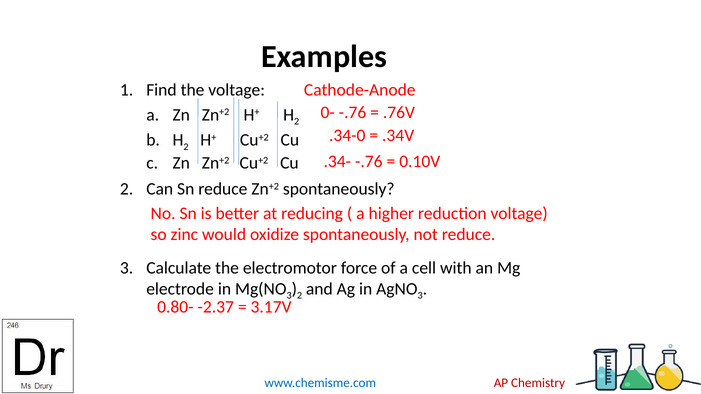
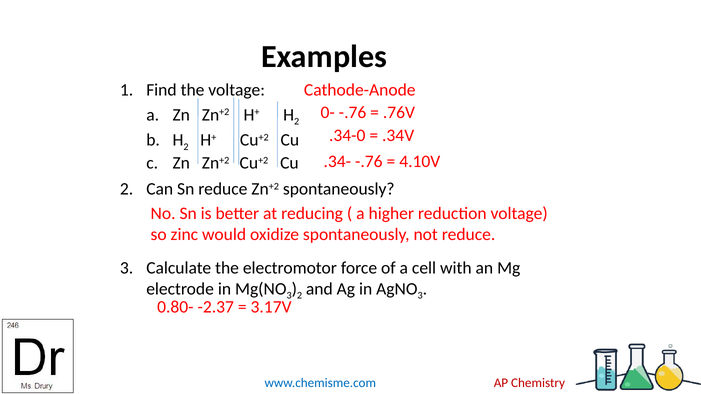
0.10V: 0.10V -> 4.10V (420, 162)
